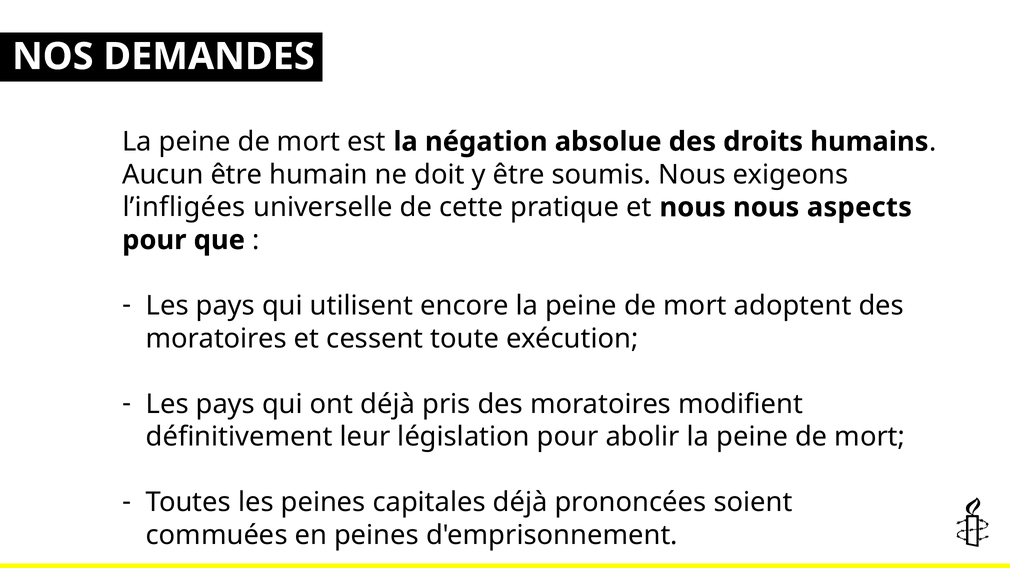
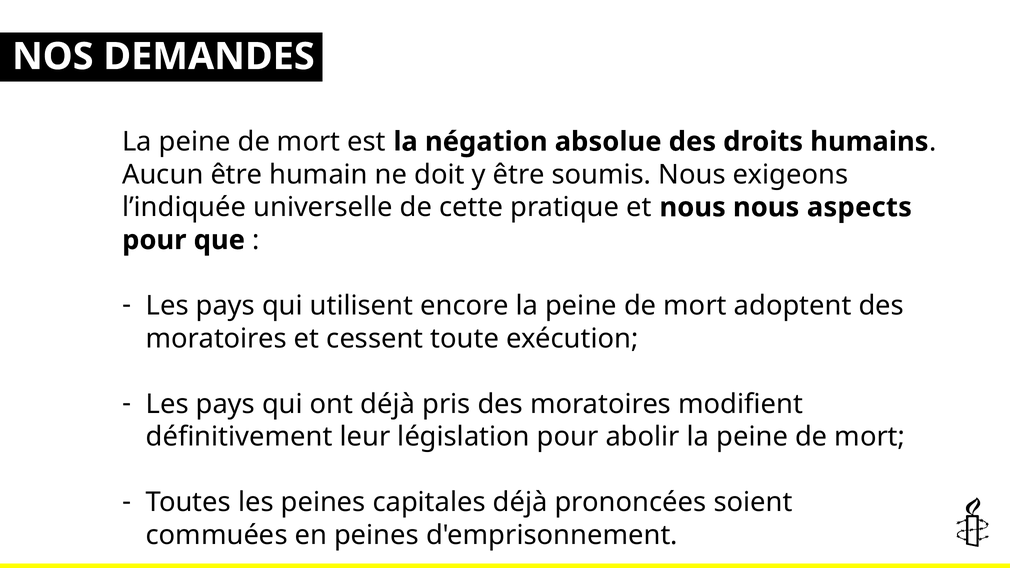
l’infligées: l’infligées -> l’indiquée (184, 207)
